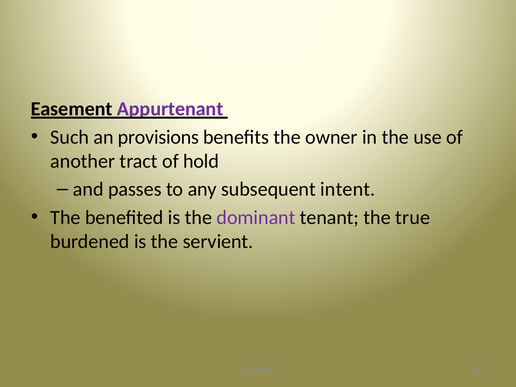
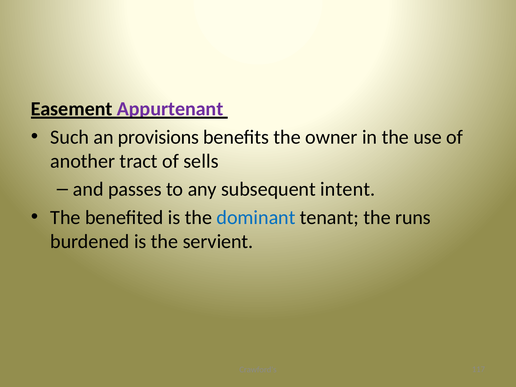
hold: hold -> sells (201, 161)
dominant colour: purple -> blue (256, 217)
true: true -> runs (413, 217)
